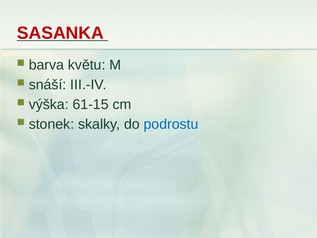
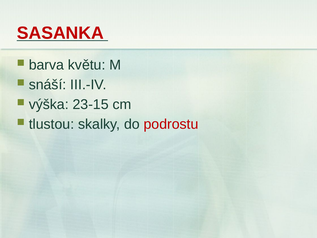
61-15: 61-15 -> 23-15 (91, 104)
stonek: stonek -> tlustou (51, 124)
podrostu colour: blue -> red (171, 124)
